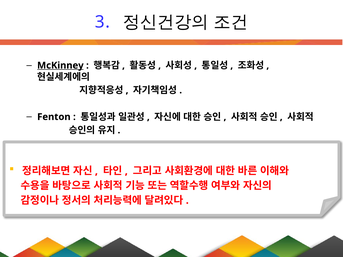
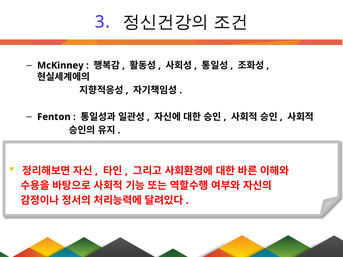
McKinney underline: present -> none (60, 66)
